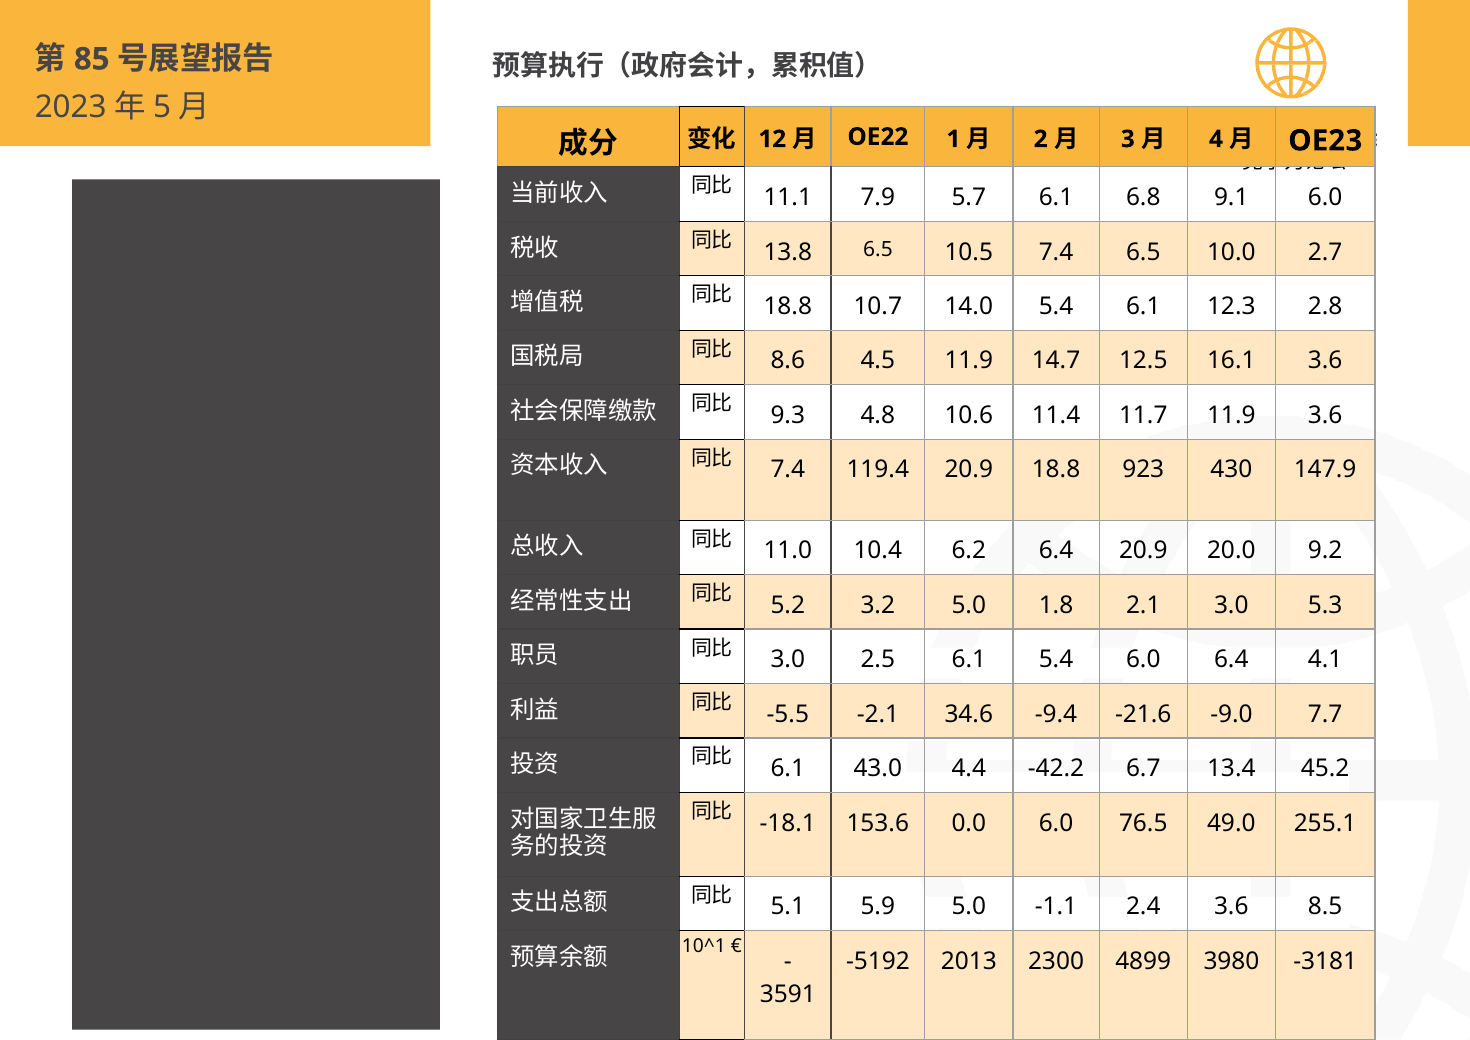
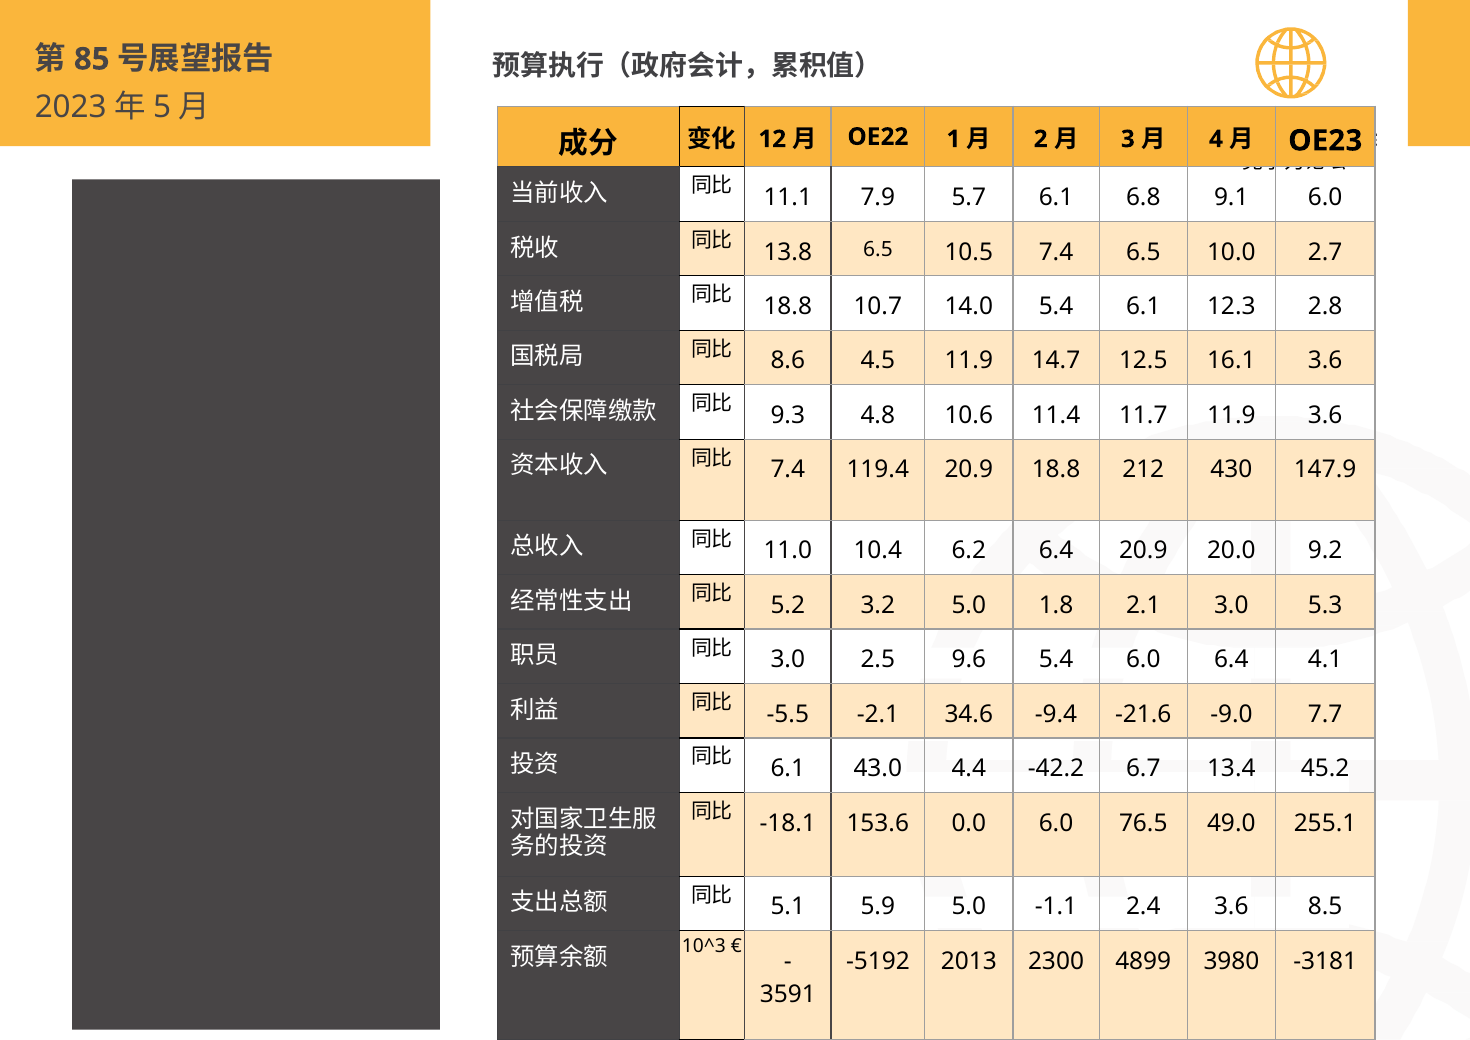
923: 923 -> 212 (1143, 470)
2.5 6.1: 6.1 -> 9.6 (969, 659)
10^1: 10^1 -> 10^3 (704, 946)
